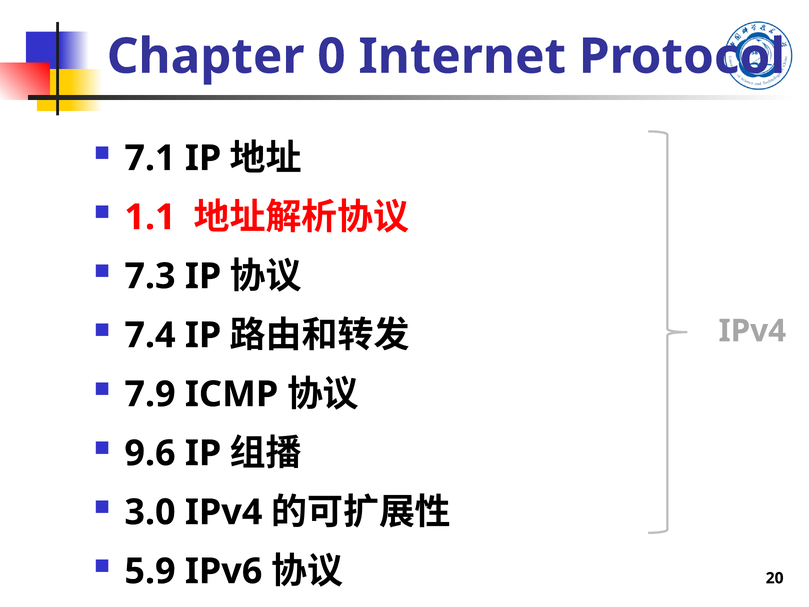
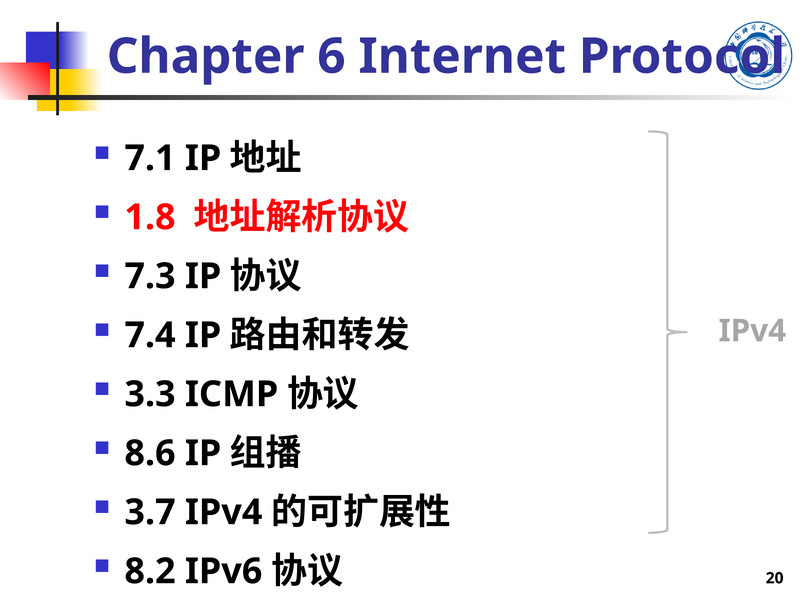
0: 0 -> 6 (331, 57)
1.1: 1.1 -> 1.8 (150, 217)
7.9: 7.9 -> 3.3 (150, 394)
9.6: 9.6 -> 8.6 (150, 453)
3.0: 3.0 -> 3.7 (150, 512)
5.9: 5.9 -> 8.2 (150, 571)
